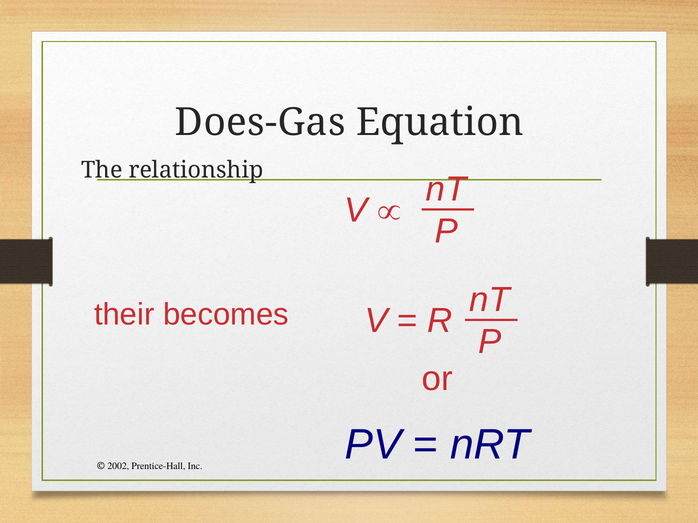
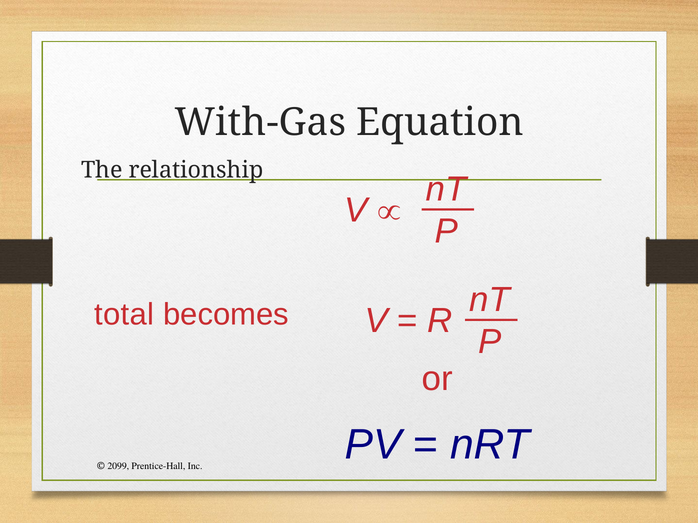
Does-Gas: Does-Gas -> With-Gas (260, 122)
their: their -> total (124, 315)
2002: 2002 -> 2099 (118, 466)
